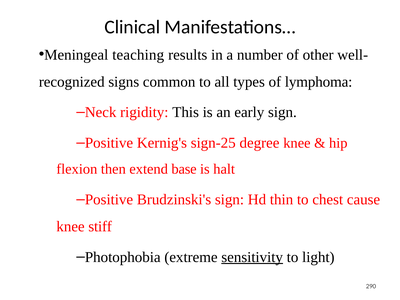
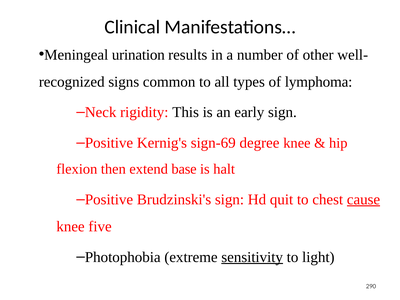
teaching: teaching -> urination (138, 55)
sign-25: sign-25 -> sign-69 (213, 143)
thin: thin -> quit (282, 199)
cause underline: none -> present (364, 199)
stiff: stiff -> five (100, 226)
